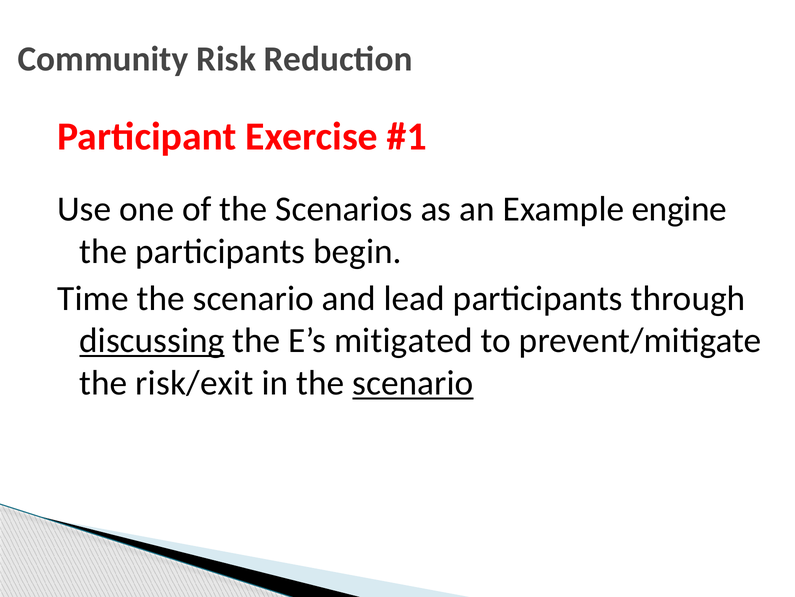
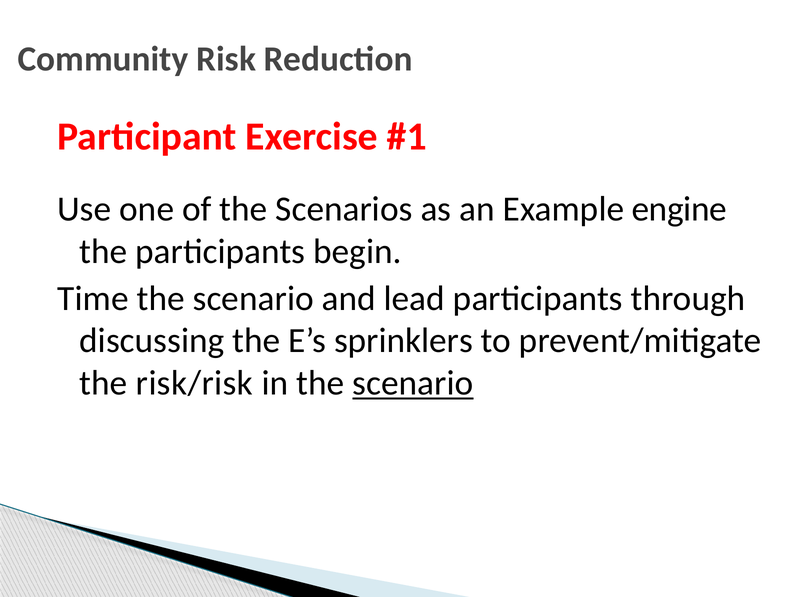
discussing underline: present -> none (152, 340)
mitigated: mitigated -> sprinklers (404, 340)
risk/exit: risk/exit -> risk/risk (194, 383)
